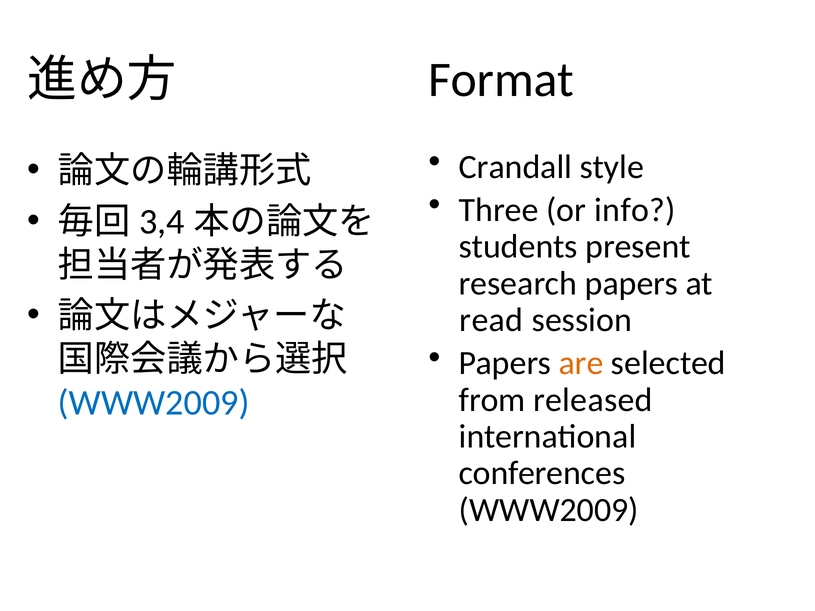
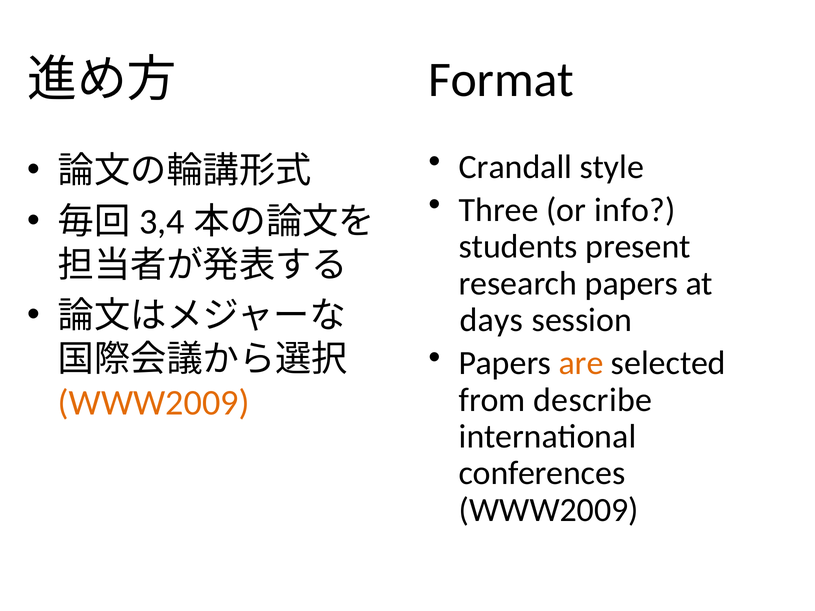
read: read -> days (491, 320)
released: released -> describe (593, 400)
WWW2009 colour: blue -> orange (154, 403)
